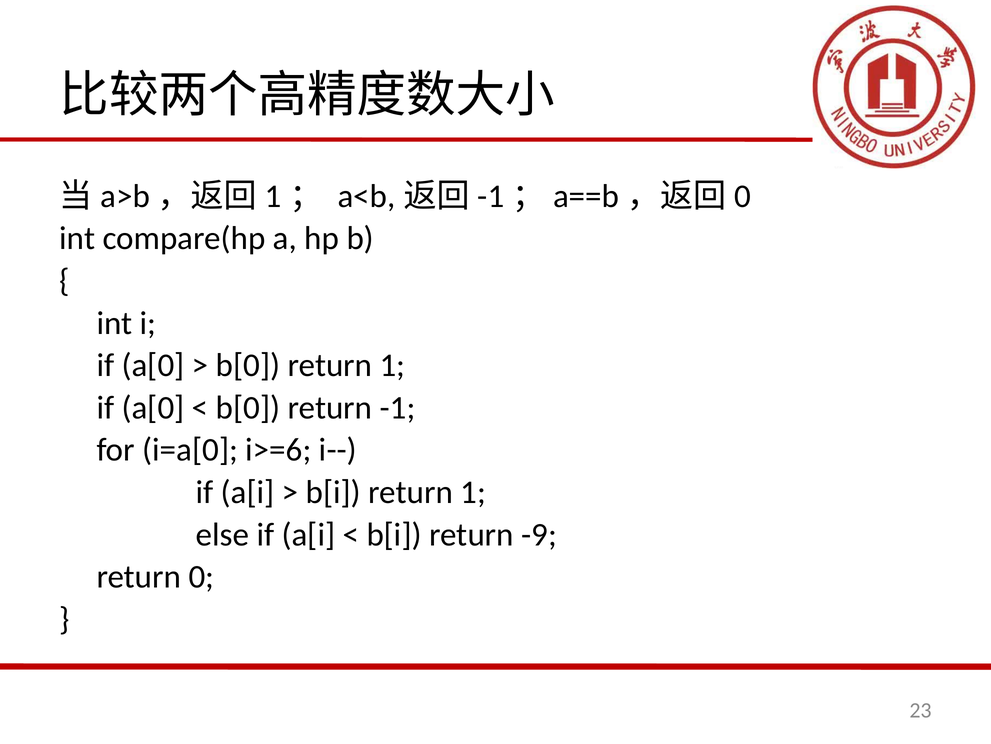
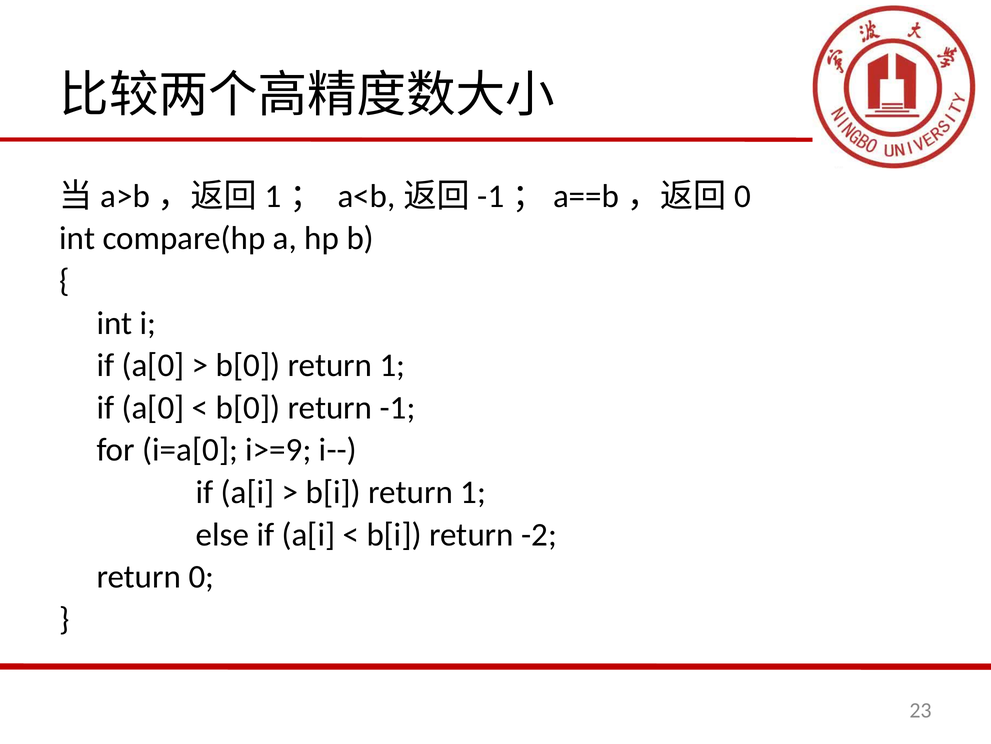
i>=6: i>=6 -> i>=9 (278, 450)
-9: -9 -> -2 (539, 534)
